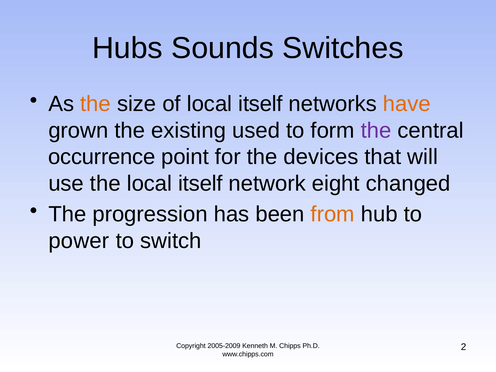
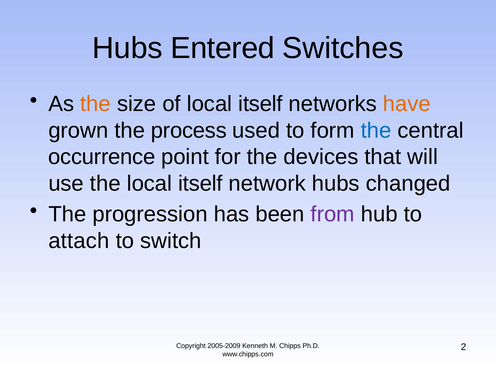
Sounds: Sounds -> Entered (223, 48)
existing: existing -> process (189, 131)
the colour: purple -> blue (376, 131)
network eight: eight -> hubs (336, 183)
from colour: orange -> purple (333, 214)
power: power -> attach (79, 241)
